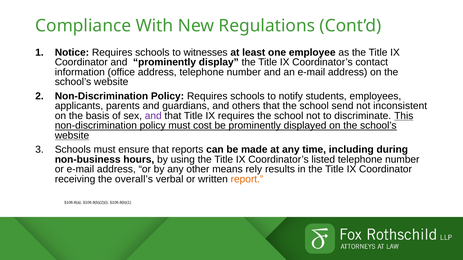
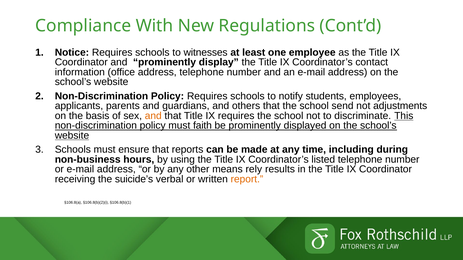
inconsistent: inconsistent -> adjustments (400, 106)
and colour: purple -> orange (153, 116)
cost: cost -> faith (202, 126)
overall’s: overall’s -> suicide’s (134, 179)
